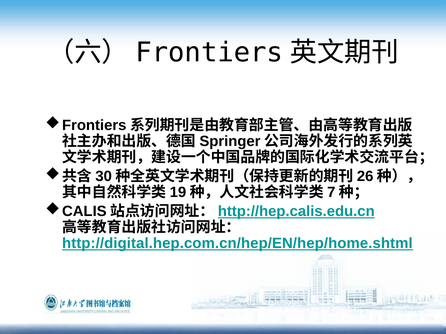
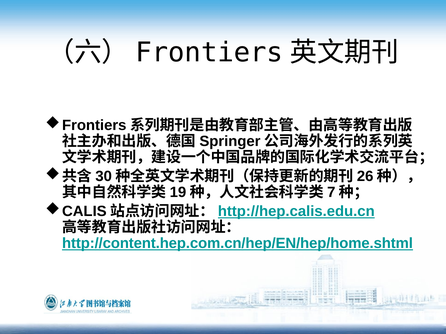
http://digital.hep.com.cn/hep/EN/hep/home.shtml: http://digital.hep.com.cn/hep/EN/hep/home.shtml -> http://content.hep.com.cn/hep/EN/hep/home.shtml (237, 244)
